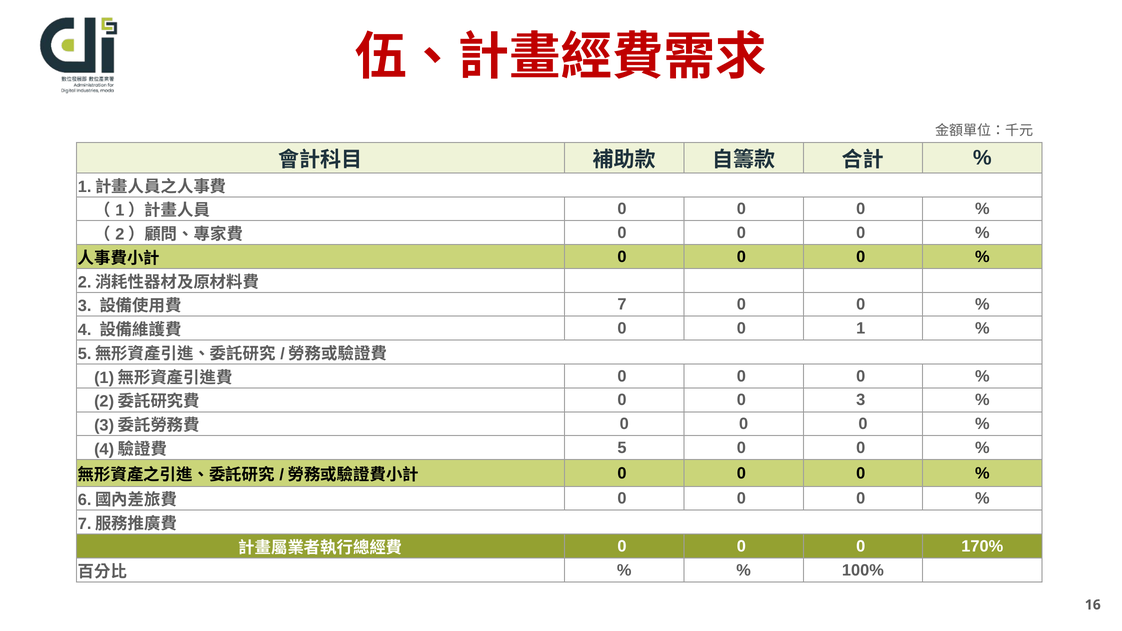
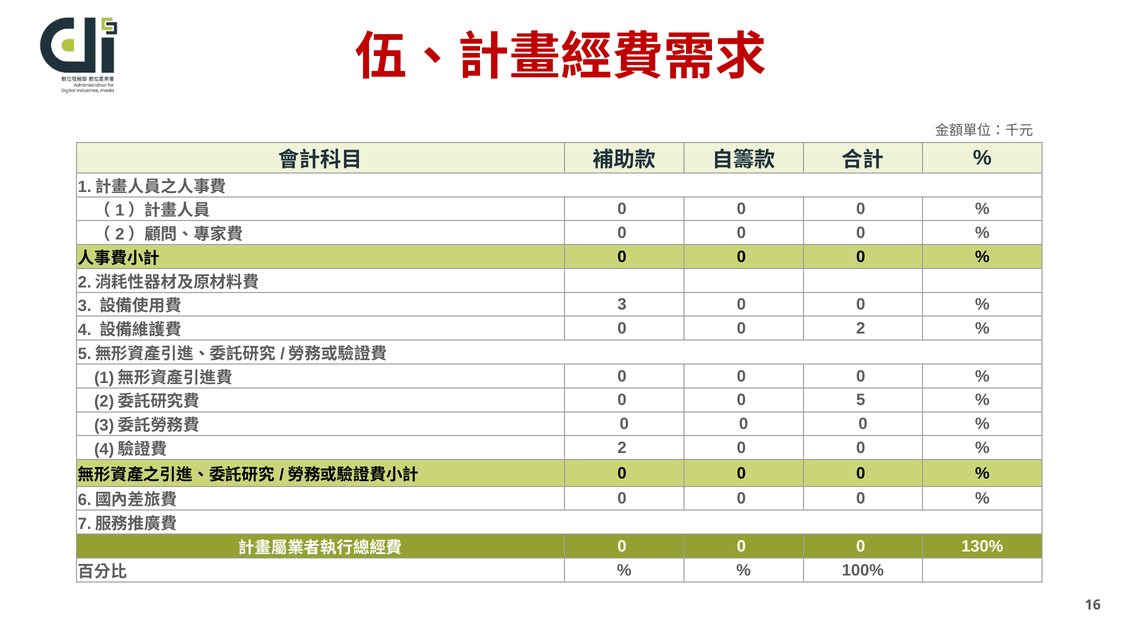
7: 7 -> 3 (622, 305)
0 1: 1 -> 2 (861, 329)
0 3: 3 -> 5 (861, 400)
5: 5 -> 2 (622, 448)
170%: 170% -> 130% (982, 546)
